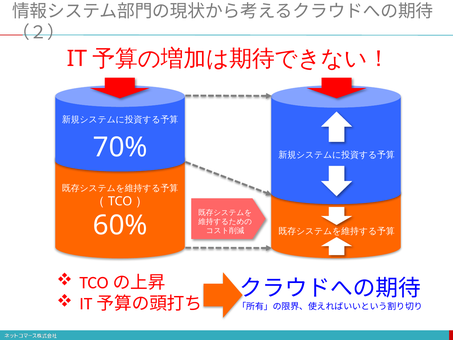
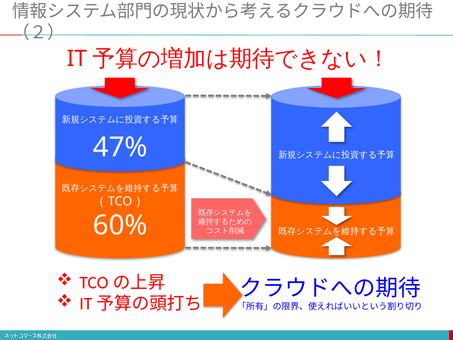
70%: 70% -> 47% (120, 147)
